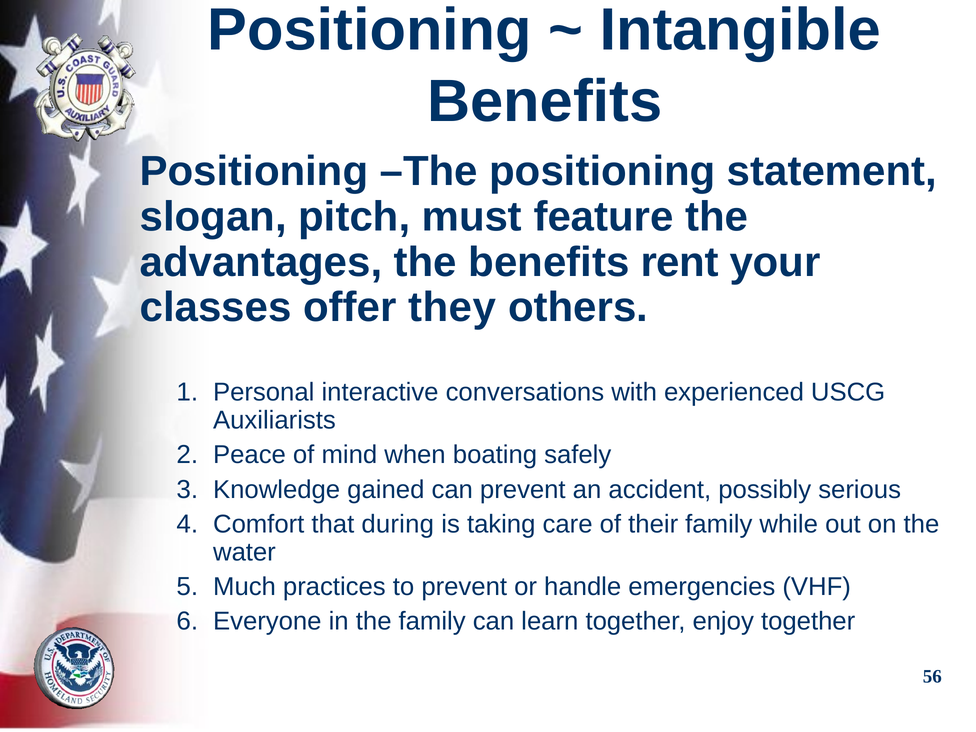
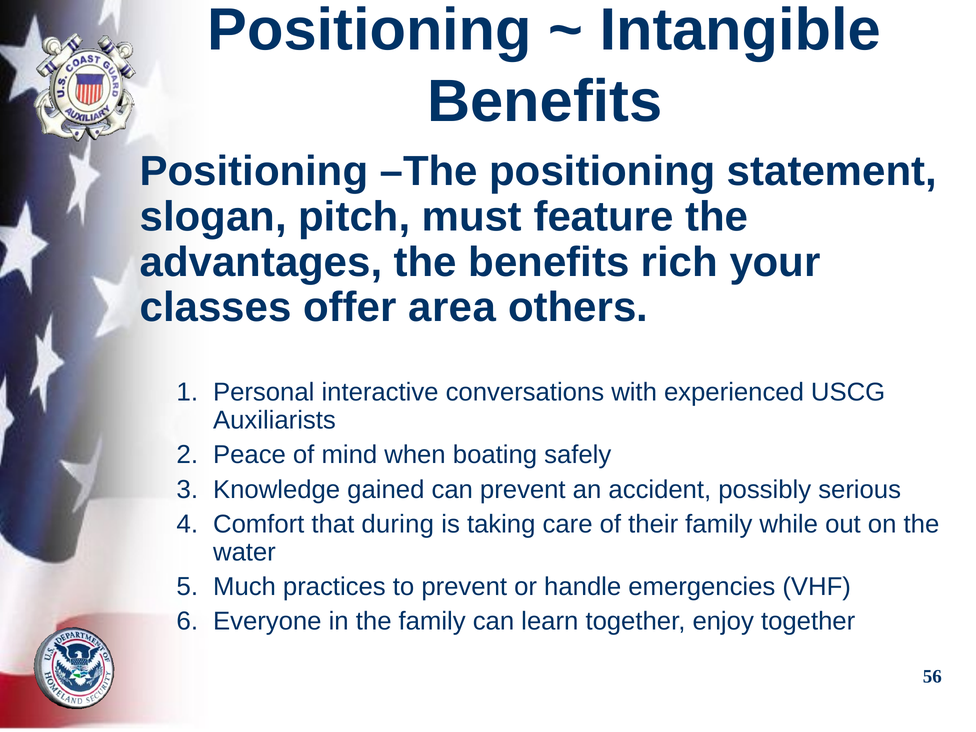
rent: rent -> rich (679, 262)
they: they -> area (452, 308)
